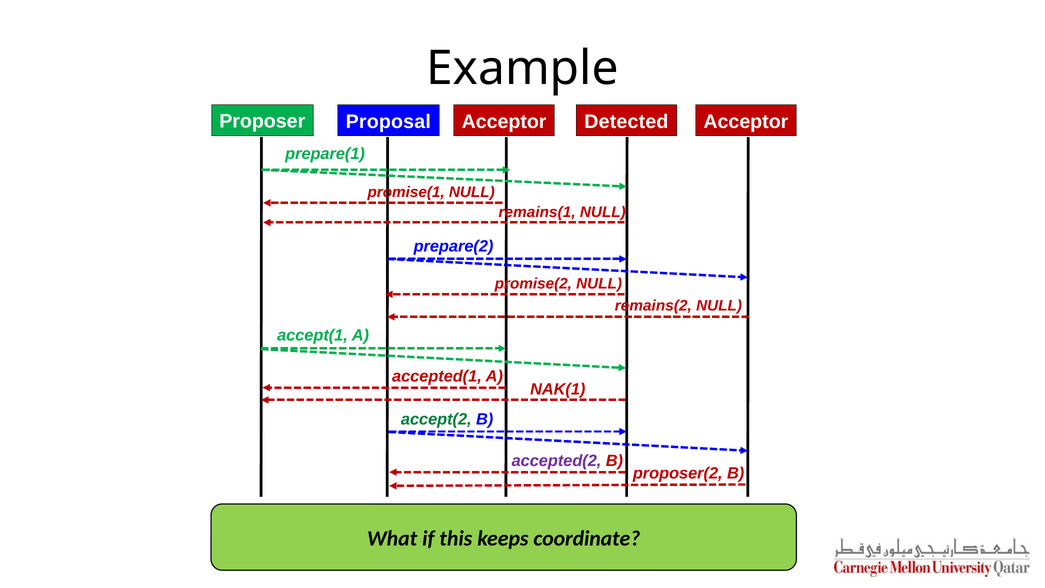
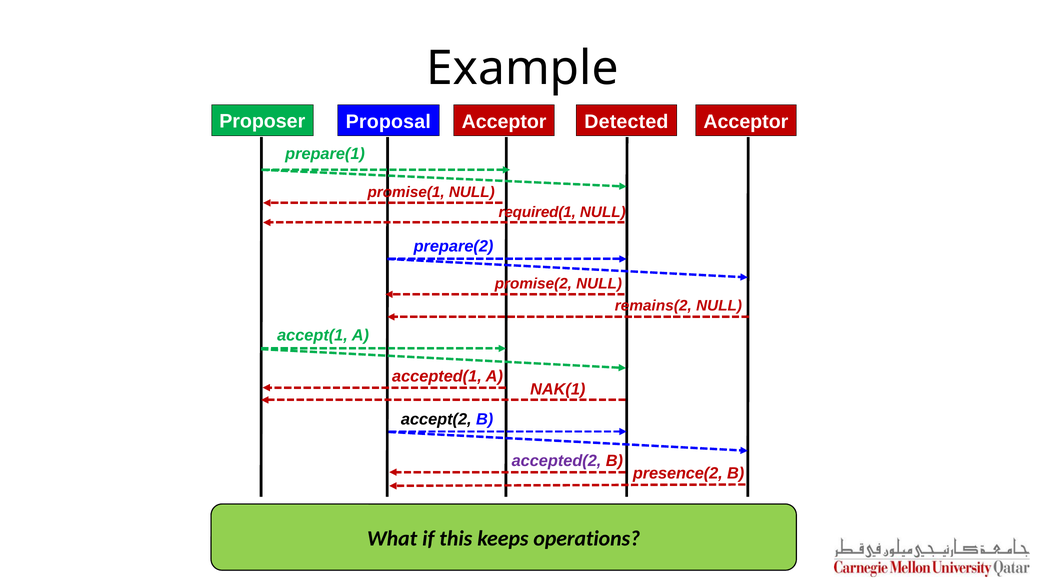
remains(1: remains(1 -> required(1 (537, 212)
accept(2 colour: green -> black (436, 419)
proposer(2: proposer(2 -> presence(2 (678, 473)
coordinate: coordinate -> operations (587, 538)
